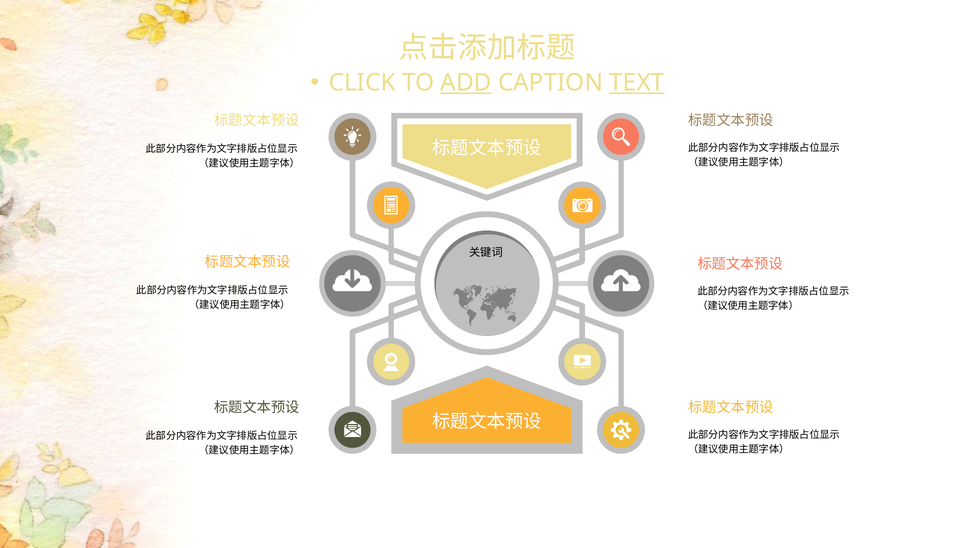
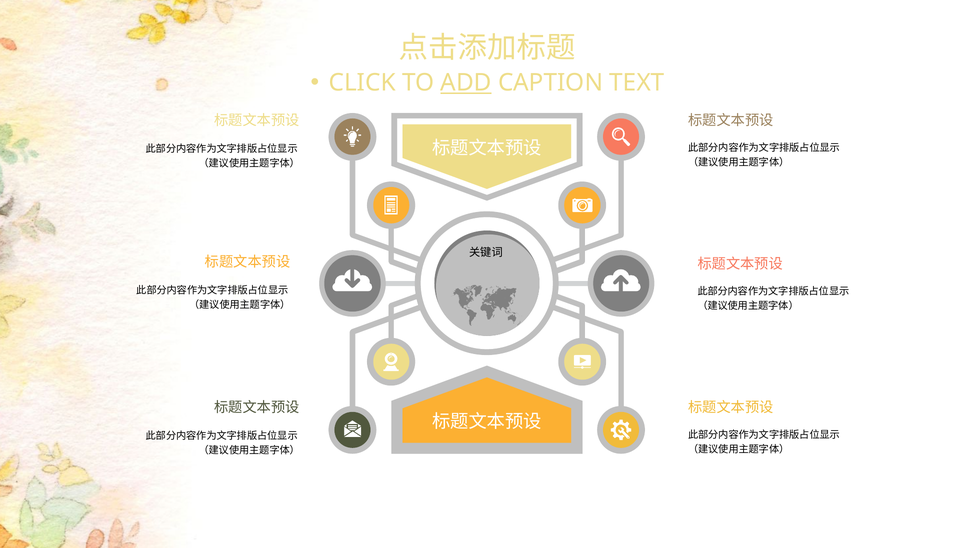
TEXT underline: present -> none (637, 83)
